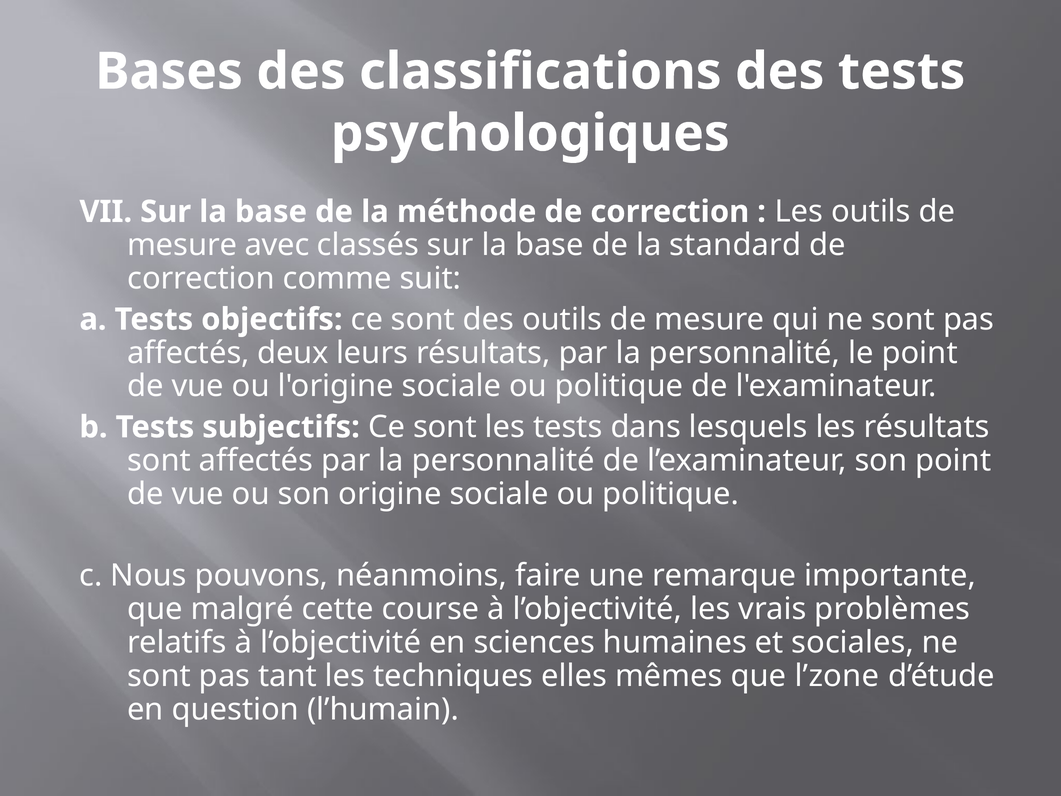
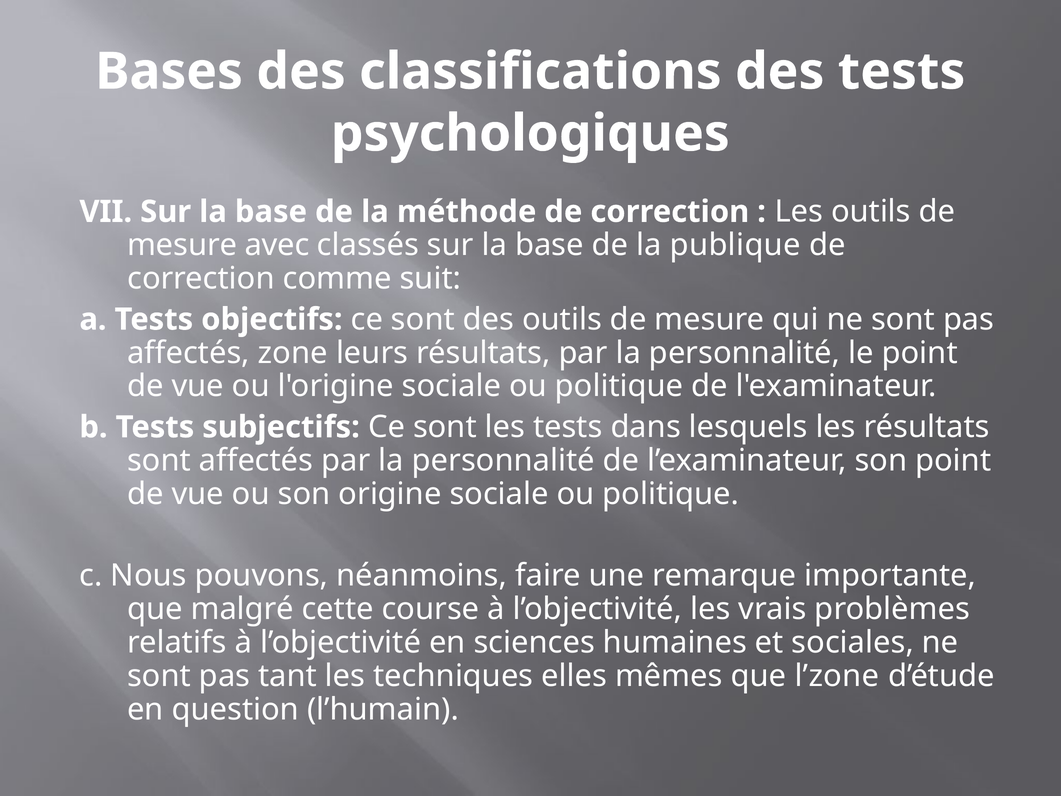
standard: standard -> publique (735, 245)
deux: deux -> zone (293, 353)
